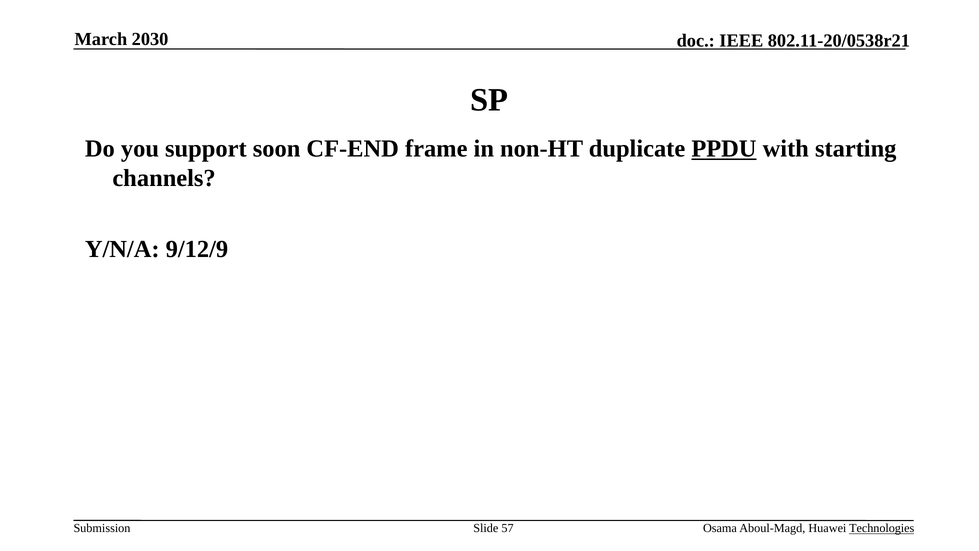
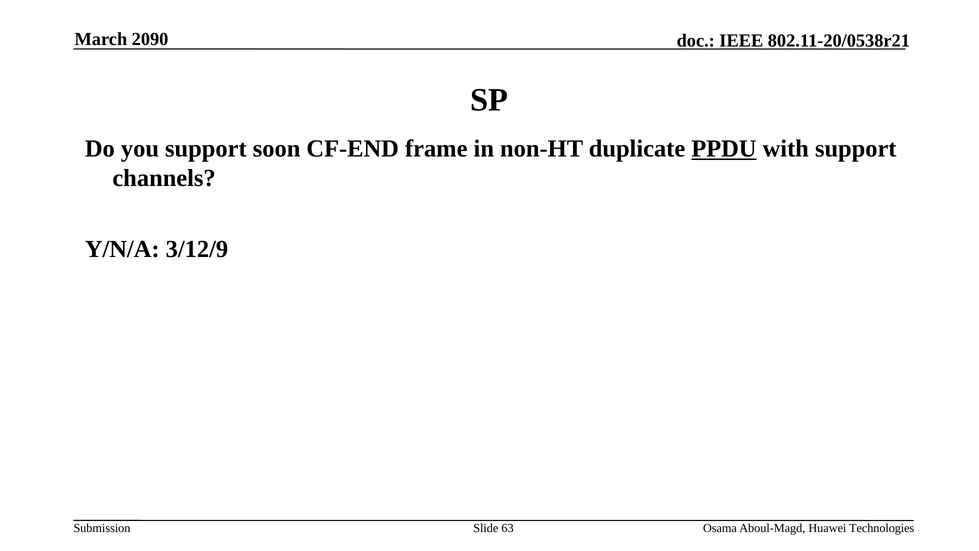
2030: 2030 -> 2090 (150, 39)
with starting: starting -> support (856, 149)
9/12/9: 9/12/9 -> 3/12/9 (197, 249)
57: 57 -> 63 (508, 528)
Technologies underline: present -> none (882, 528)
